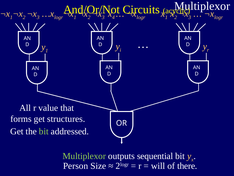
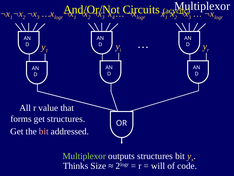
bit colour: light green -> pink (44, 131)
outputs sequential: sequential -> structures (155, 156)
Person: Person -> Thinks (76, 165)
there: there -> code (187, 165)
